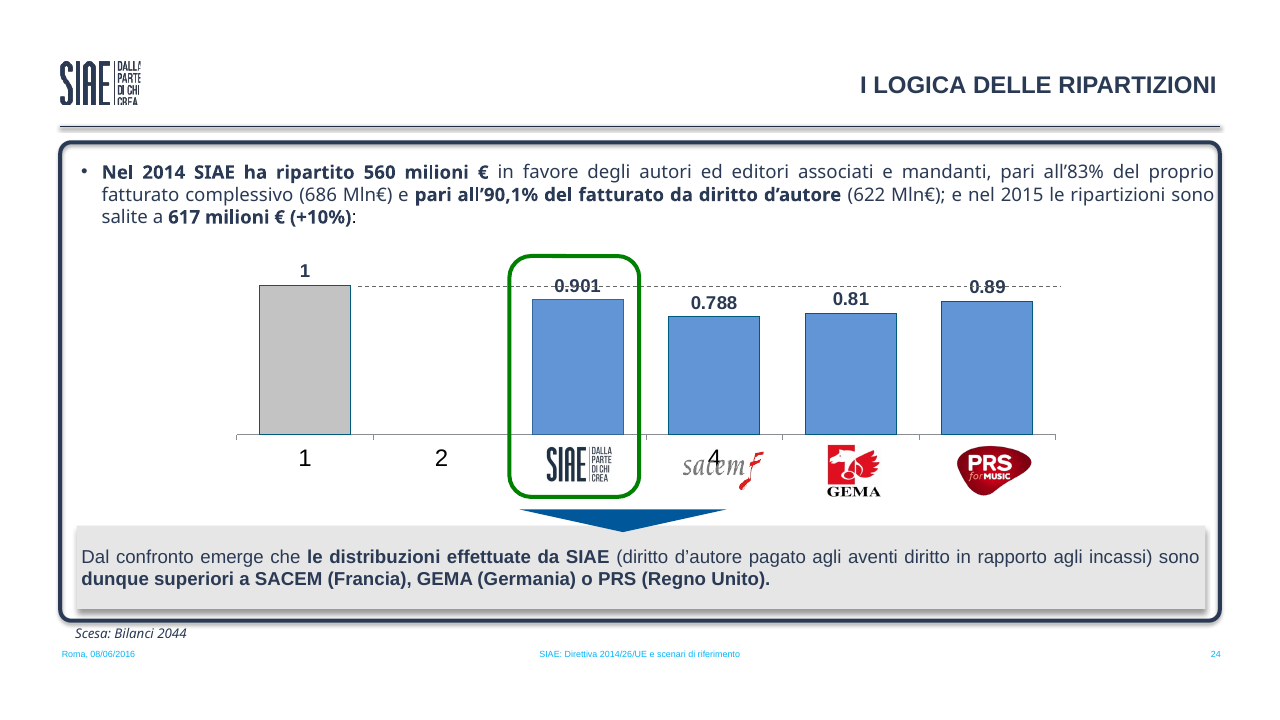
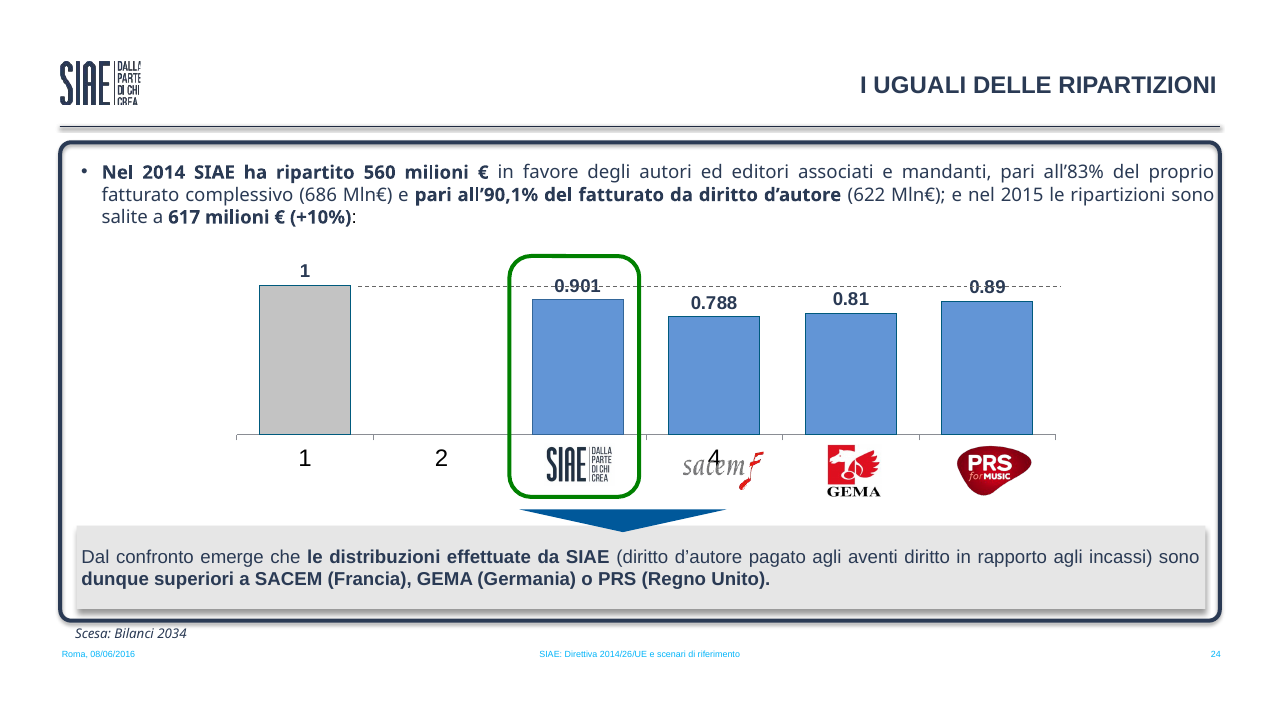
LOGICA: LOGICA -> UGUALI (920, 86)
2044: 2044 -> 2034 (172, 634)
